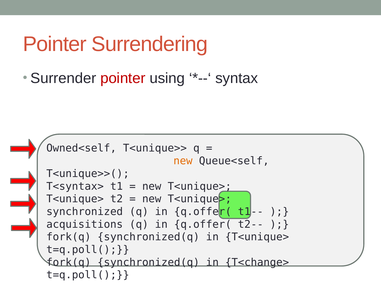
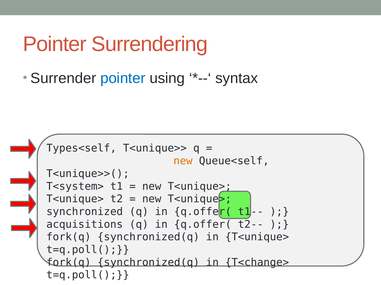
pointer colour: red -> blue (123, 78)
Owned<self: Owned<self -> Types<self (81, 149)
T<syntax>: T<syntax> -> T<system> (75, 187)
